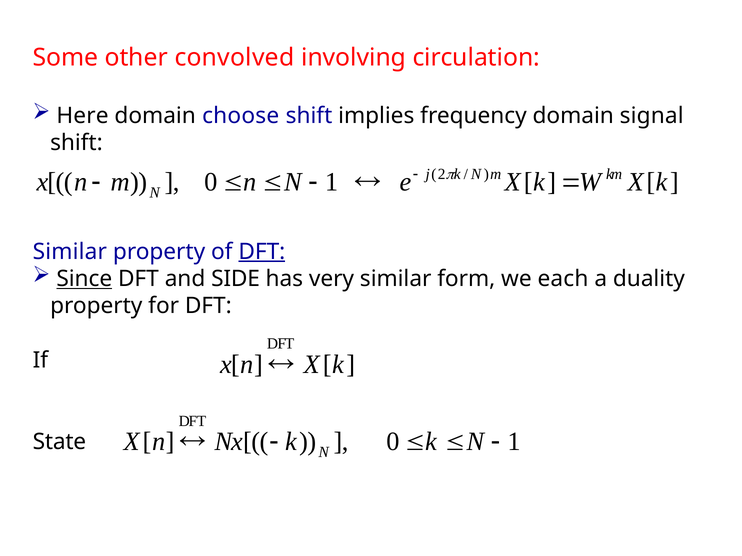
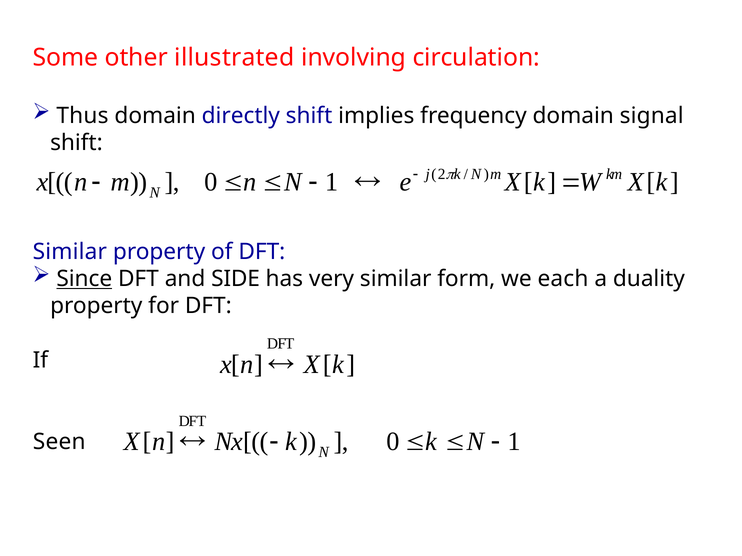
convolved: convolved -> illustrated (234, 58)
Here: Here -> Thus (82, 116)
choose: choose -> directly (241, 116)
DFT underline: present -> none (262, 252)
State: State -> Seen (59, 442)
